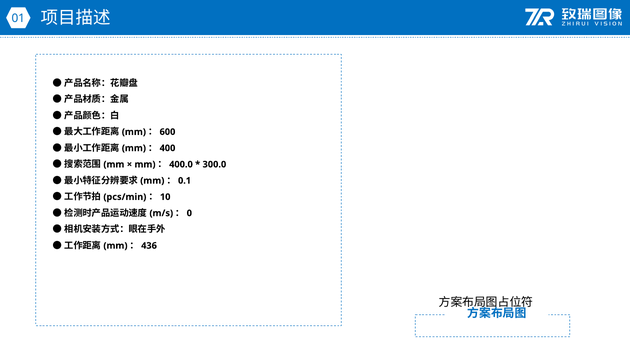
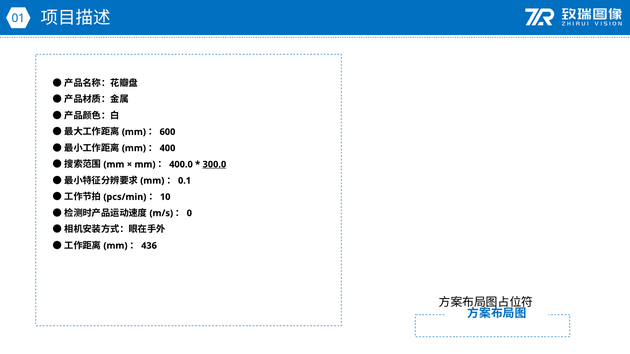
300.0 underline: none -> present (214, 165)
